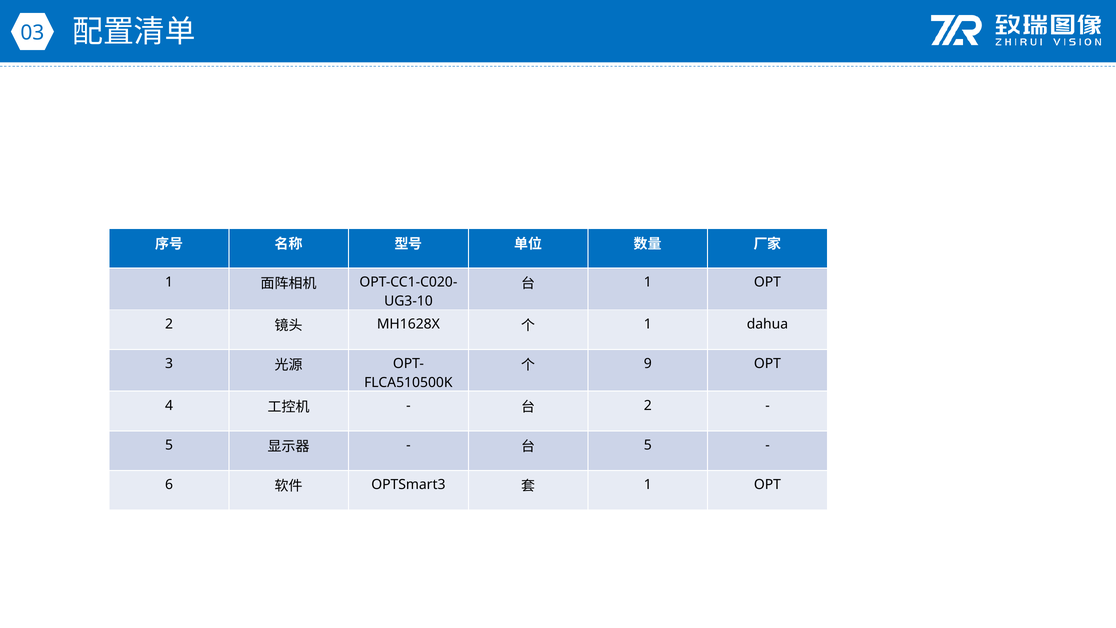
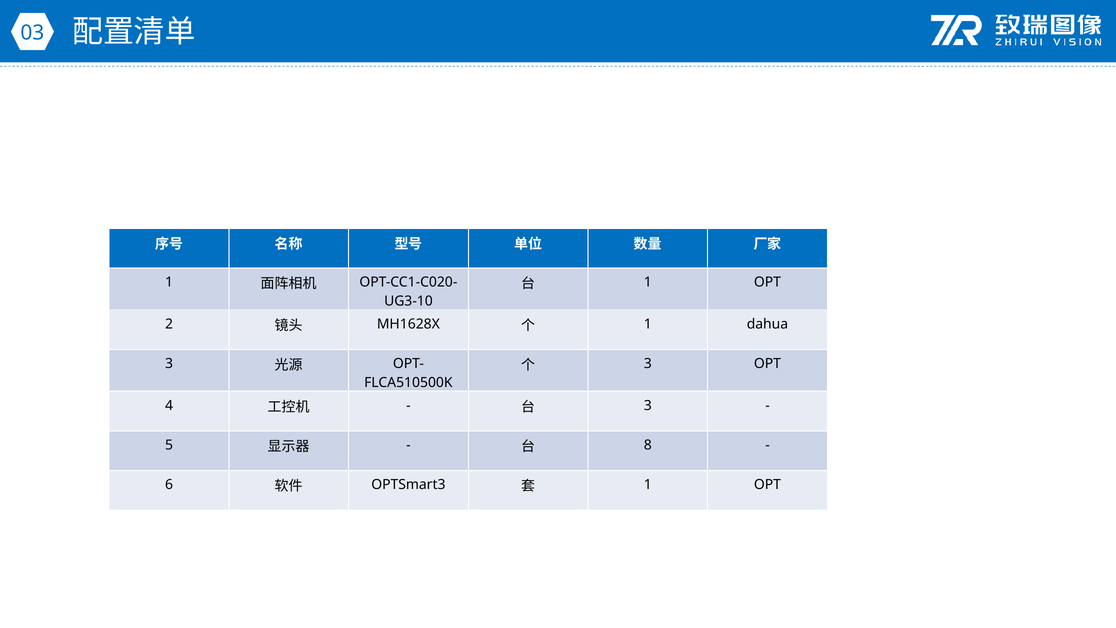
9: 9 -> 3 (648, 364)
2: 2 -> 3 (648, 406)
5: 5 -> 8 (648, 445)
